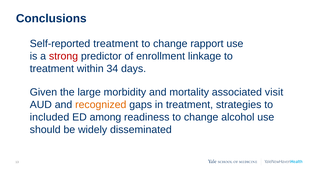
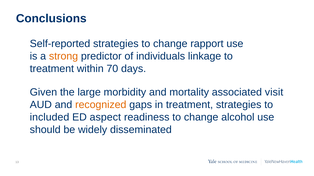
Self-reported treatment: treatment -> strategies (116, 44)
strong colour: red -> orange (64, 56)
enrollment: enrollment -> individuals (161, 56)
34: 34 -> 70 (112, 69)
among: among -> aspect (105, 118)
